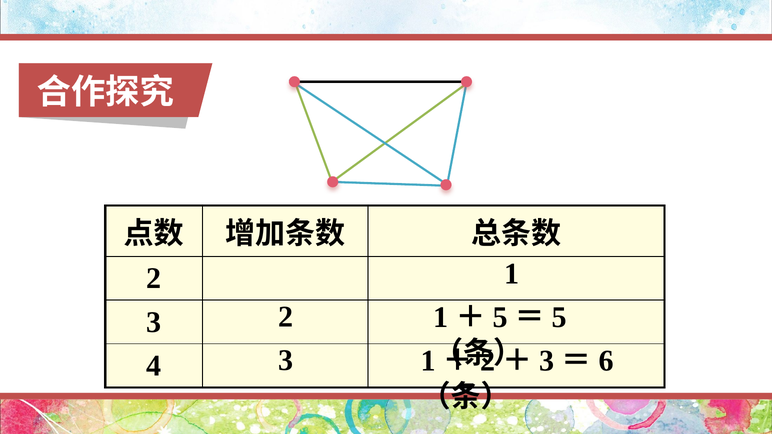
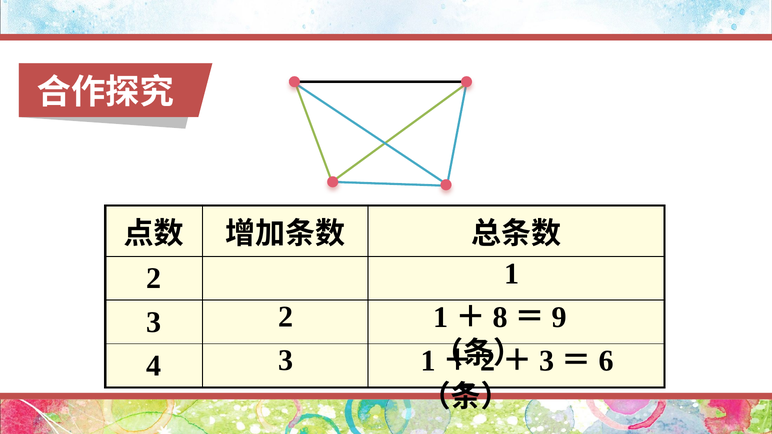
5: 5 -> 8 (500, 318)
5: 5 -> 9 (559, 318)
